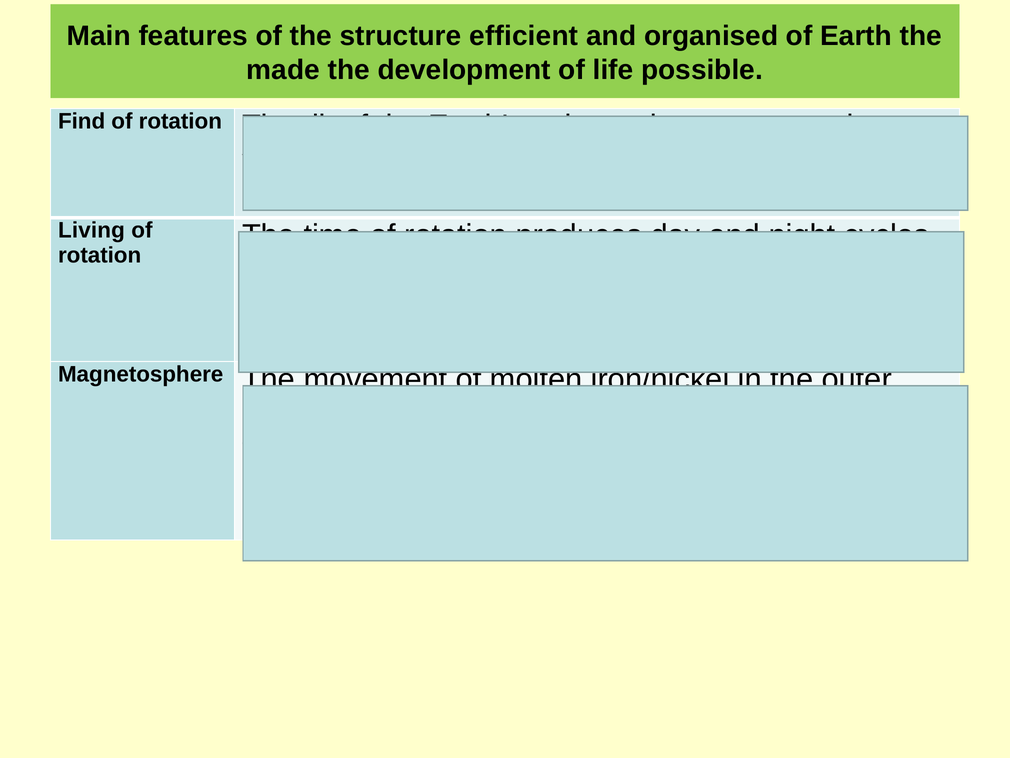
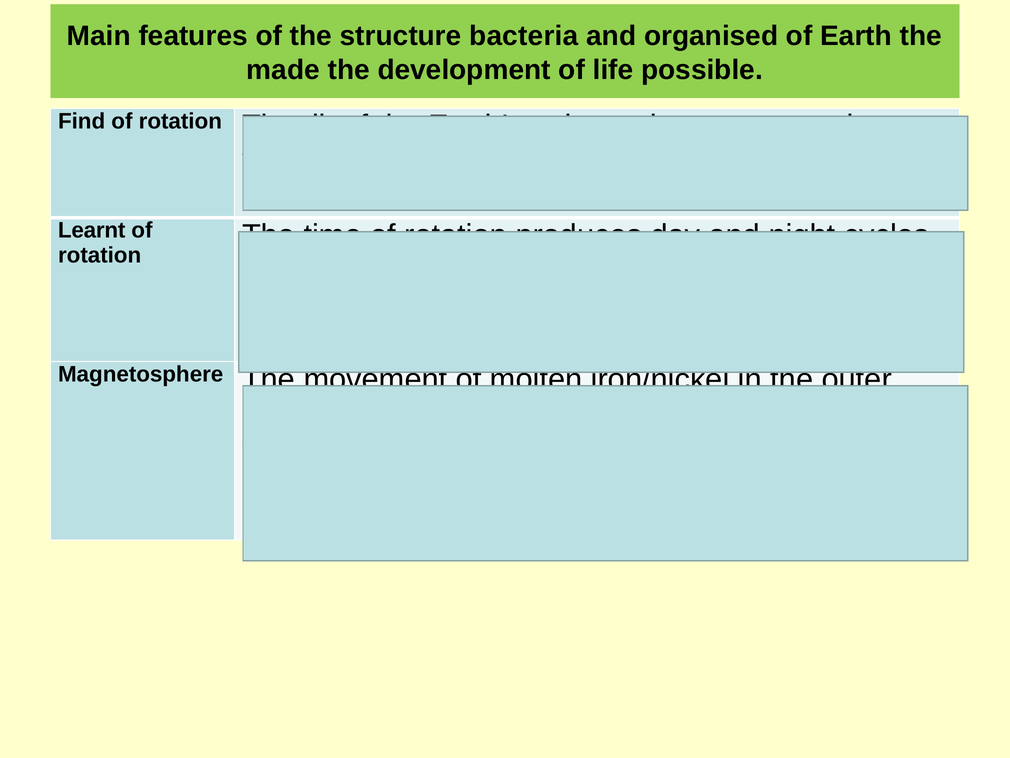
efficient: efficient -> bacteria (524, 36)
Living: Living -> Learnt (92, 230)
